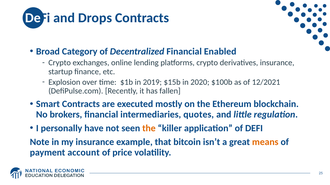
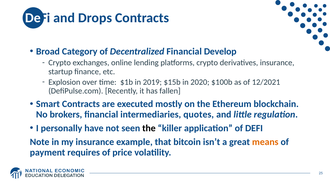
Enabled: Enabled -> Develop (220, 52)
the colour: orange -> black (149, 129)
account: account -> requires (84, 153)
